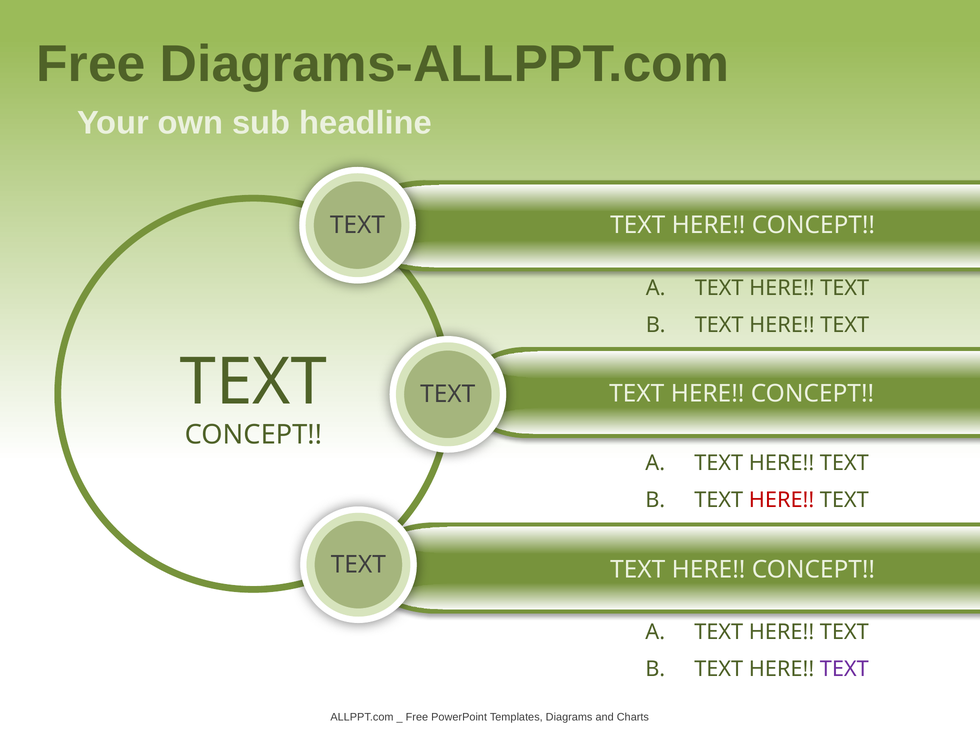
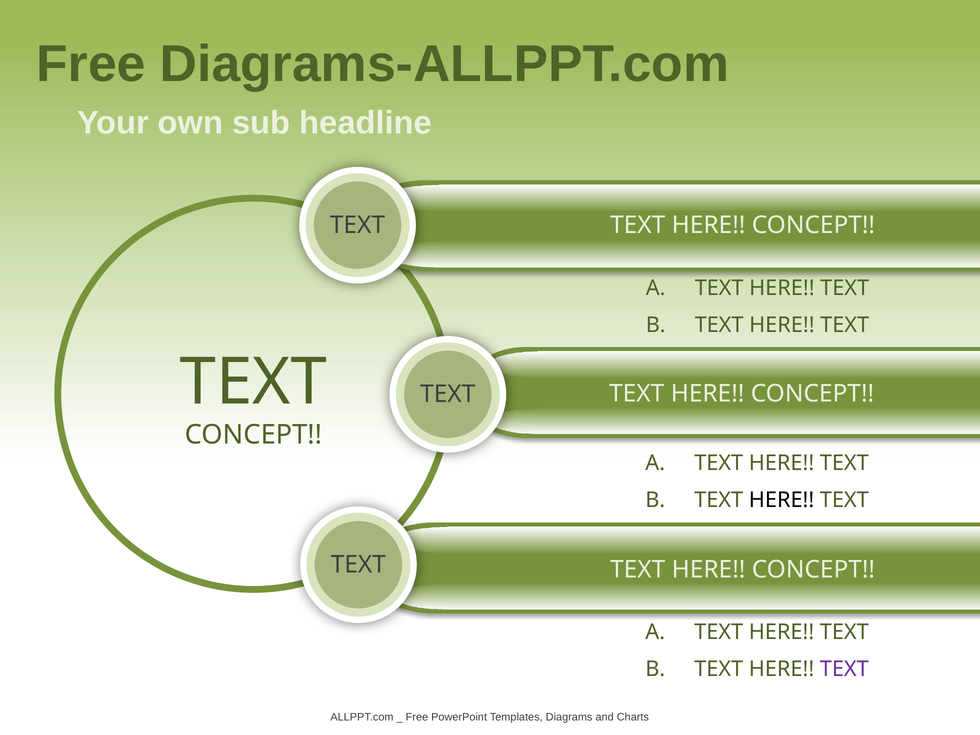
HERE colour: red -> black (782, 500)
